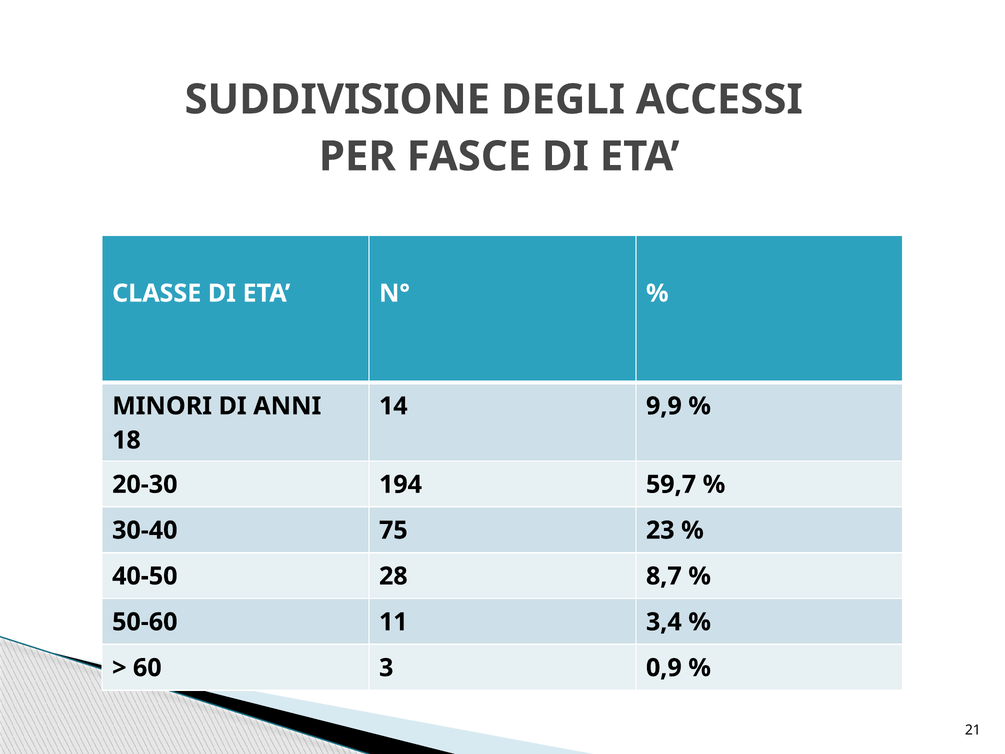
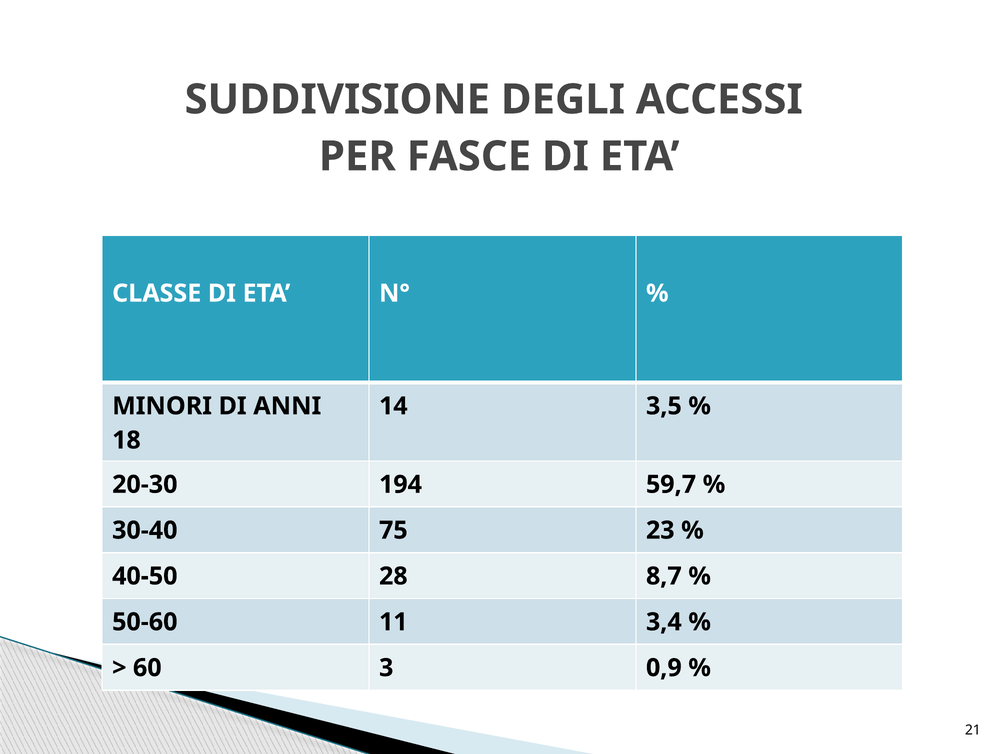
9,9: 9,9 -> 3,5 (664, 406)
